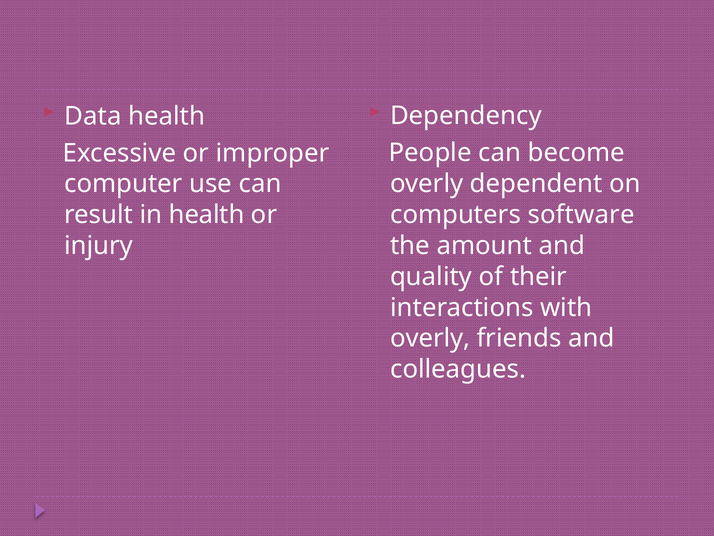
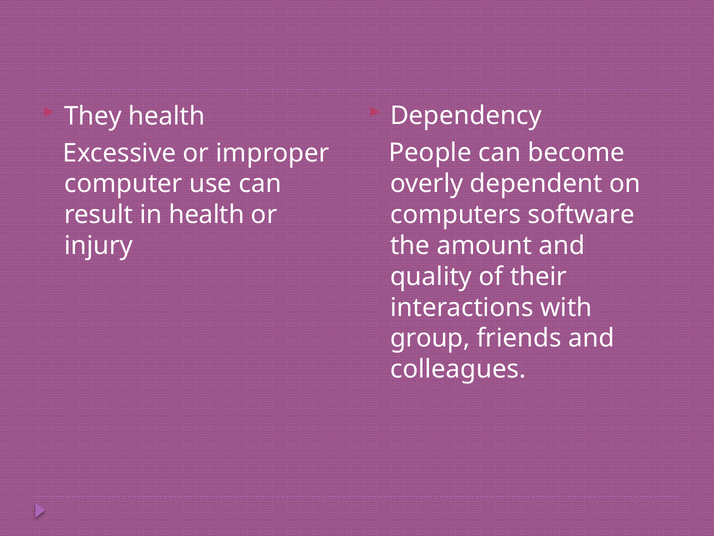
Data: Data -> They (93, 116)
overly: overly -> group (430, 338)
